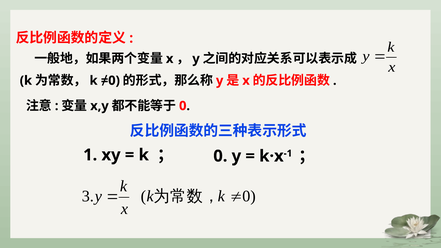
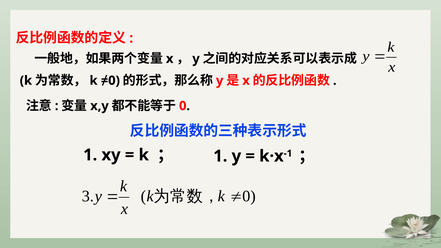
0: 0 -> 1 (220, 156)
